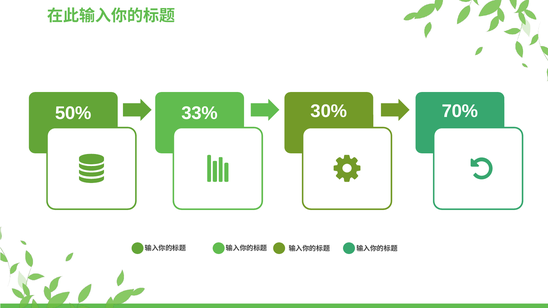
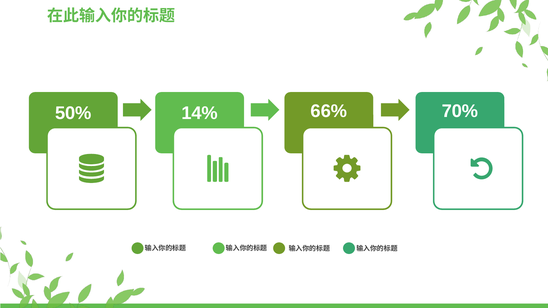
33%: 33% -> 14% (200, 113)
30%: 30% -> 66% (329, 111)
